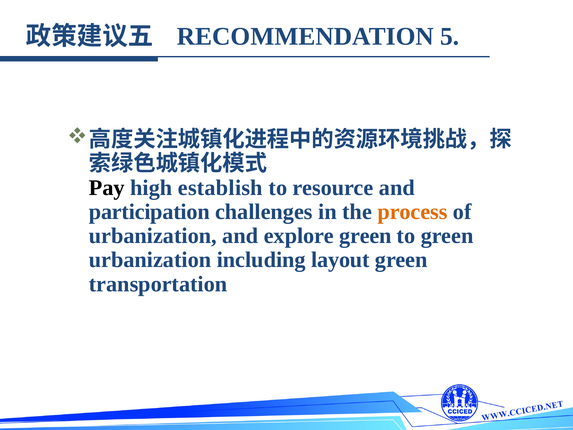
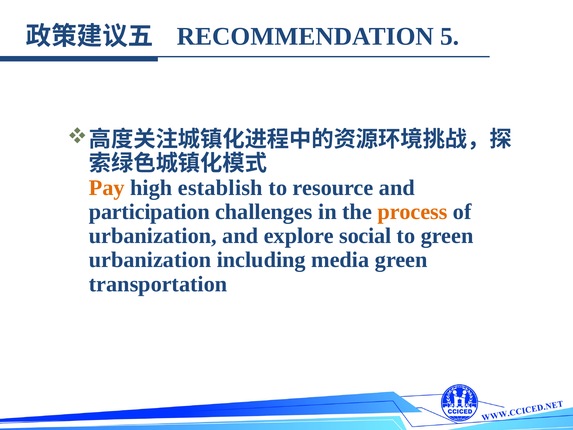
Pay colour: black -> orange (107, 188)
explore green: green -> social (365, 236)
layout: layout -> media (340, 260)
